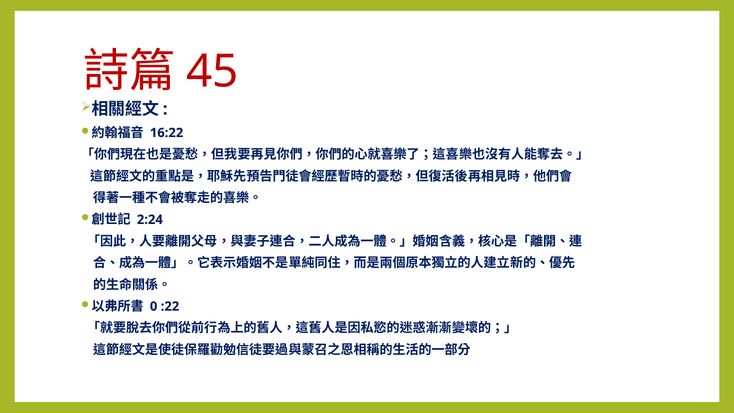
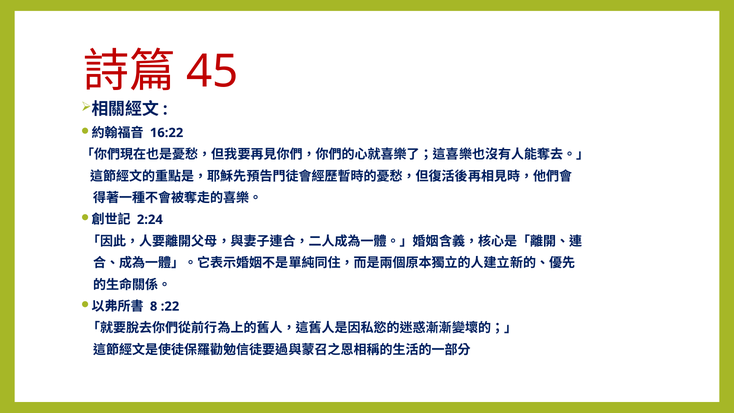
0: 0 -> 8 (154, 306)
